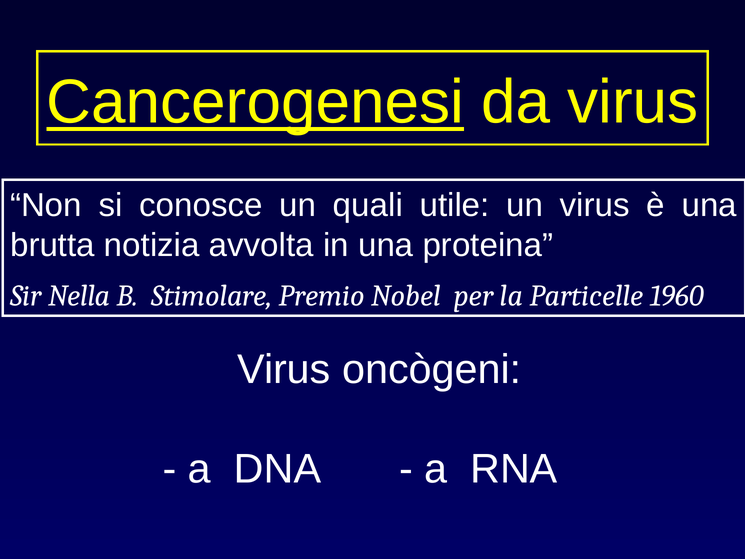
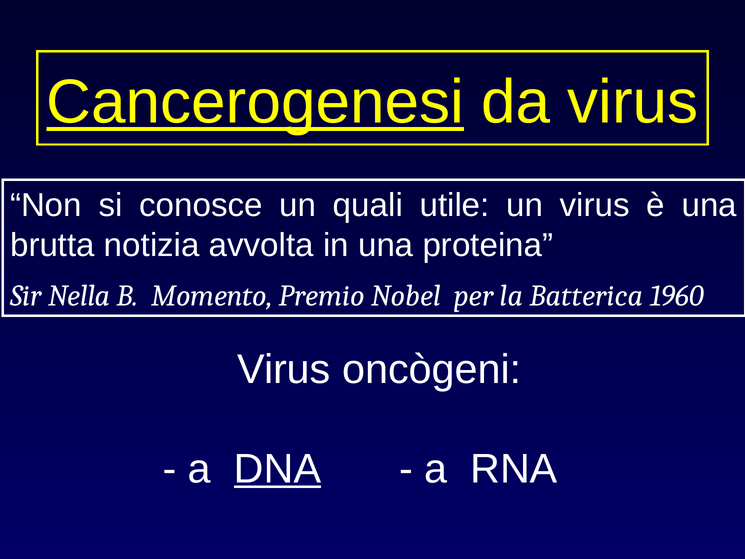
Stimolare: Stimolare -> Momento (212, 296)
Particelle: Particelle -> Batterica (586, 296)
DNA underline: none -> present (277, 469)
